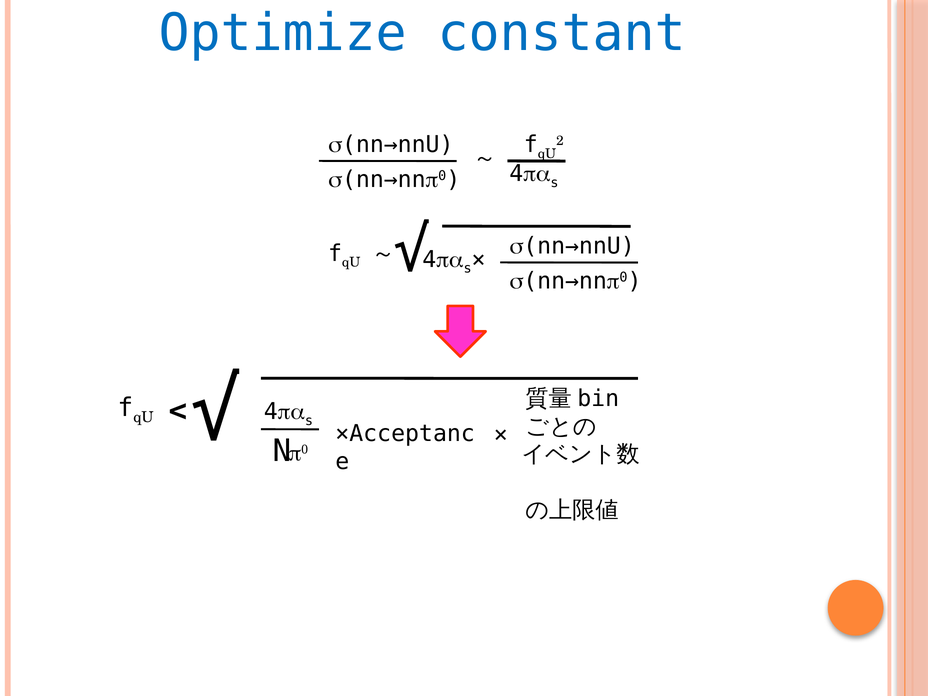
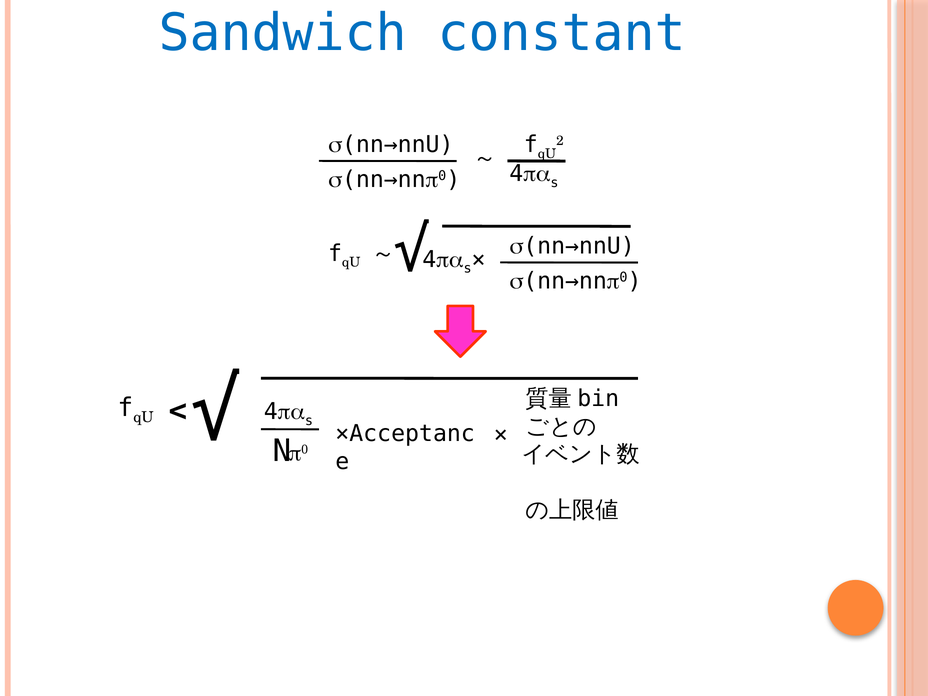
Optimize: Optimize -> Sandwich (283, 33)
